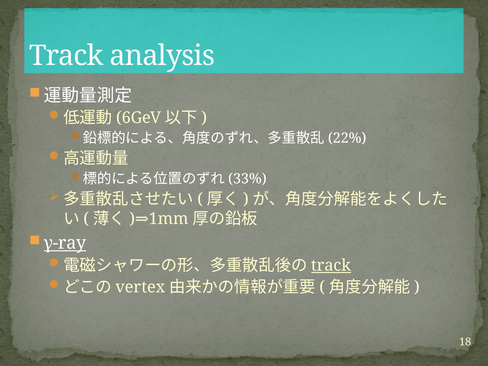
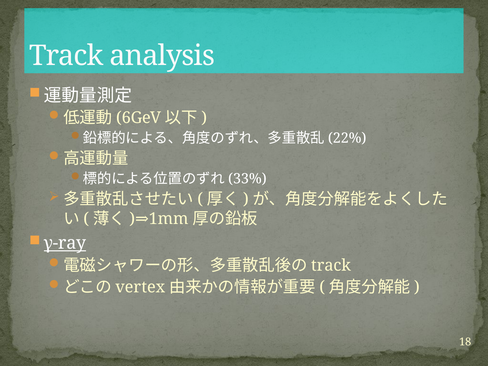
track underline: present -> none (331, 265)
